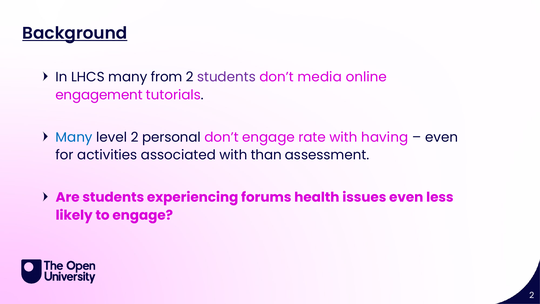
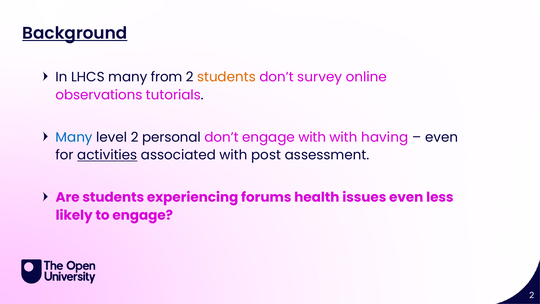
students colour: purple -> orange (226, 77)
media: media -> survey (320, 77)
engagement: engagement -> observations (99, 95)
engage rate: rate -> with (312, 137)
activities underline: none -> present (107, 155)
than: than -> post (266, 155)
